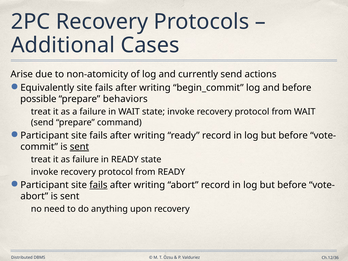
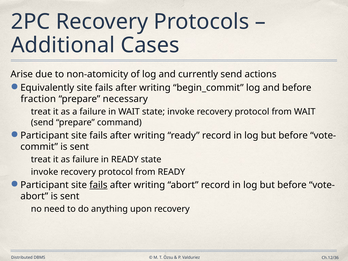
possible: possible -> fraction (38, 99)
behaviors: behaviors -> necessary (125, 99)
sent underline: present -> none (79, 147)
